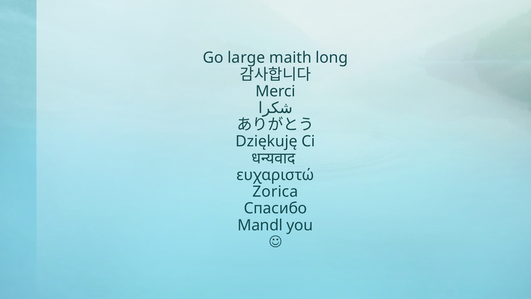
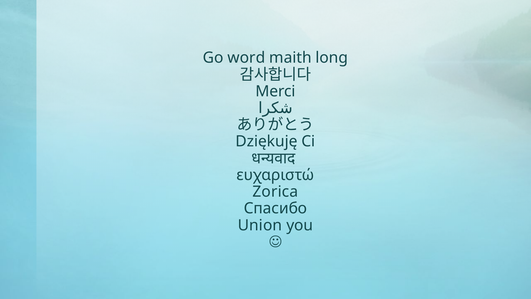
large: large -> word (246, 58)
Mandl: Mandl -> Union (260, 225)
